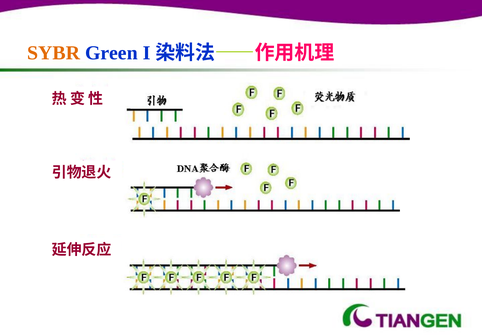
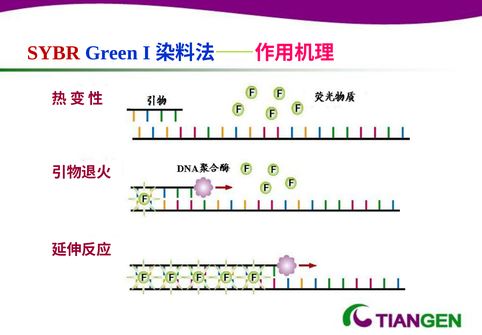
SYBR colour: orange -> red (54, 53)
